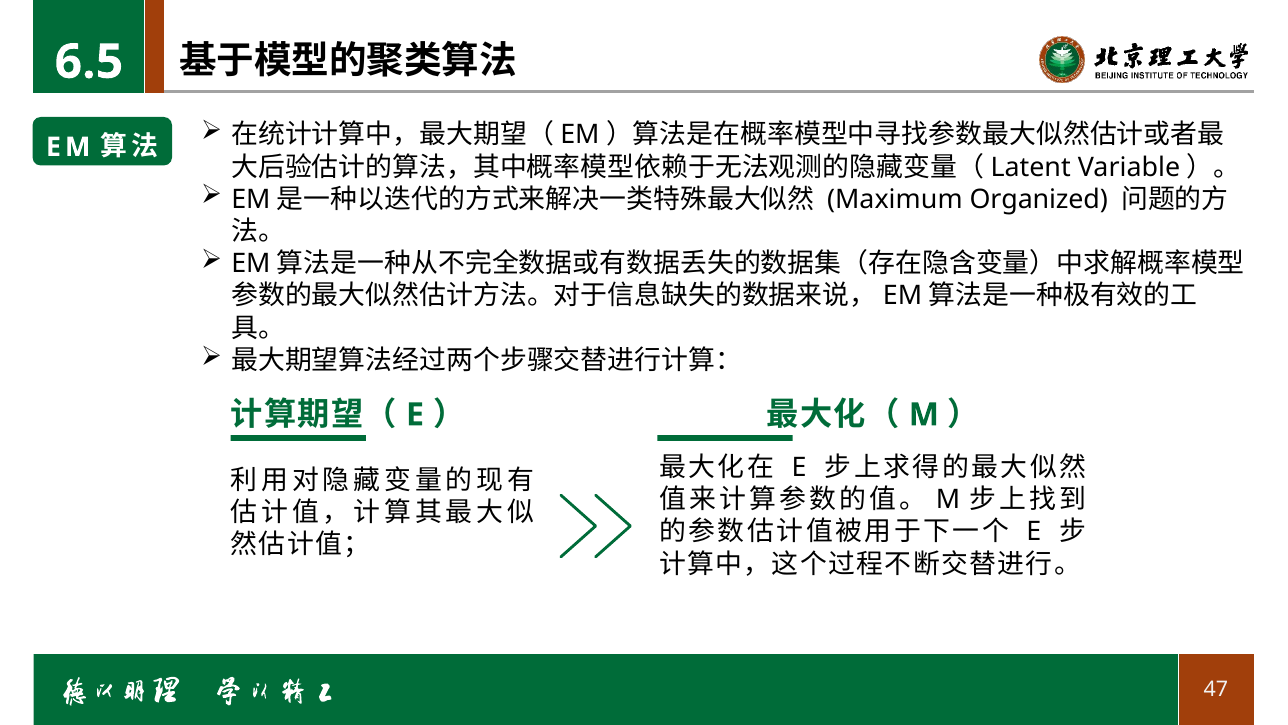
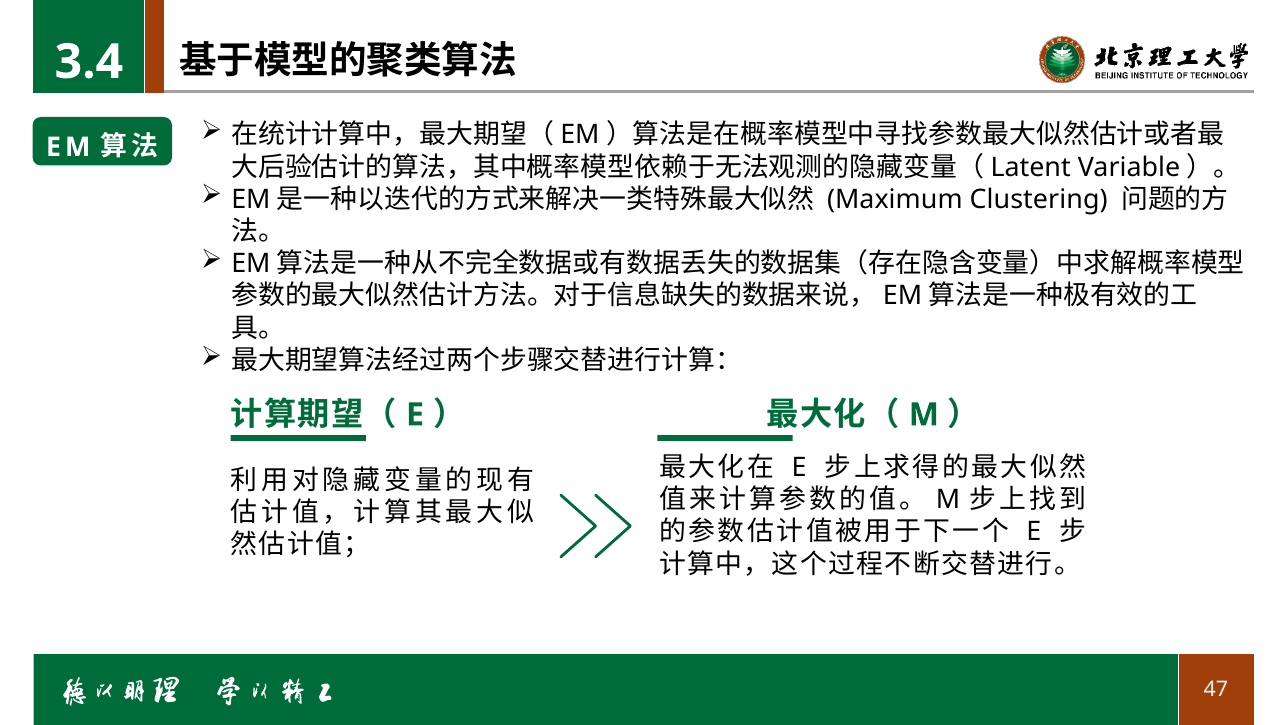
6.5: 6.5 -> 3.4 (89, 62)
Organized: Organized -> Clustering (1039, 199)
